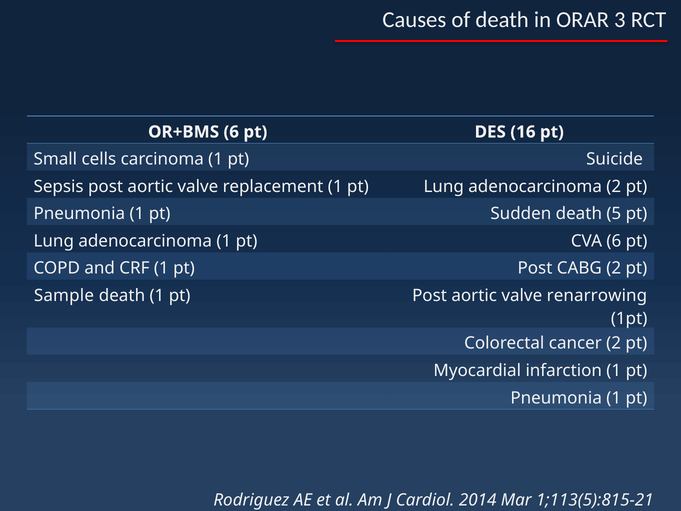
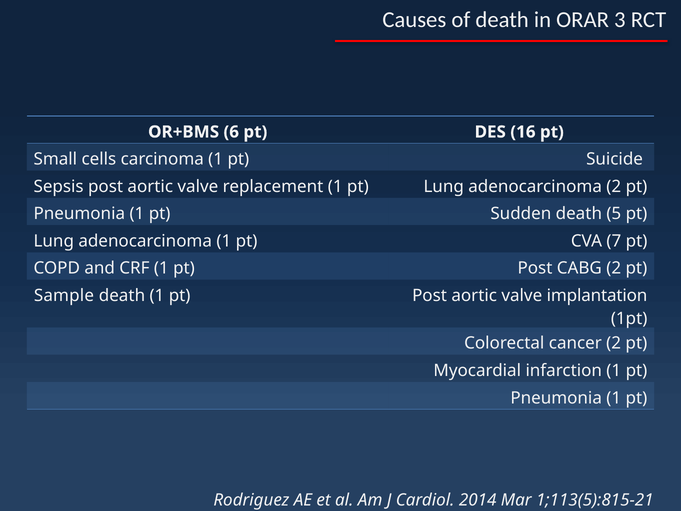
CVA 6: 6 -> 7 (614, 241)
renarrowing: renarrowing -> implantation (597, 295)
